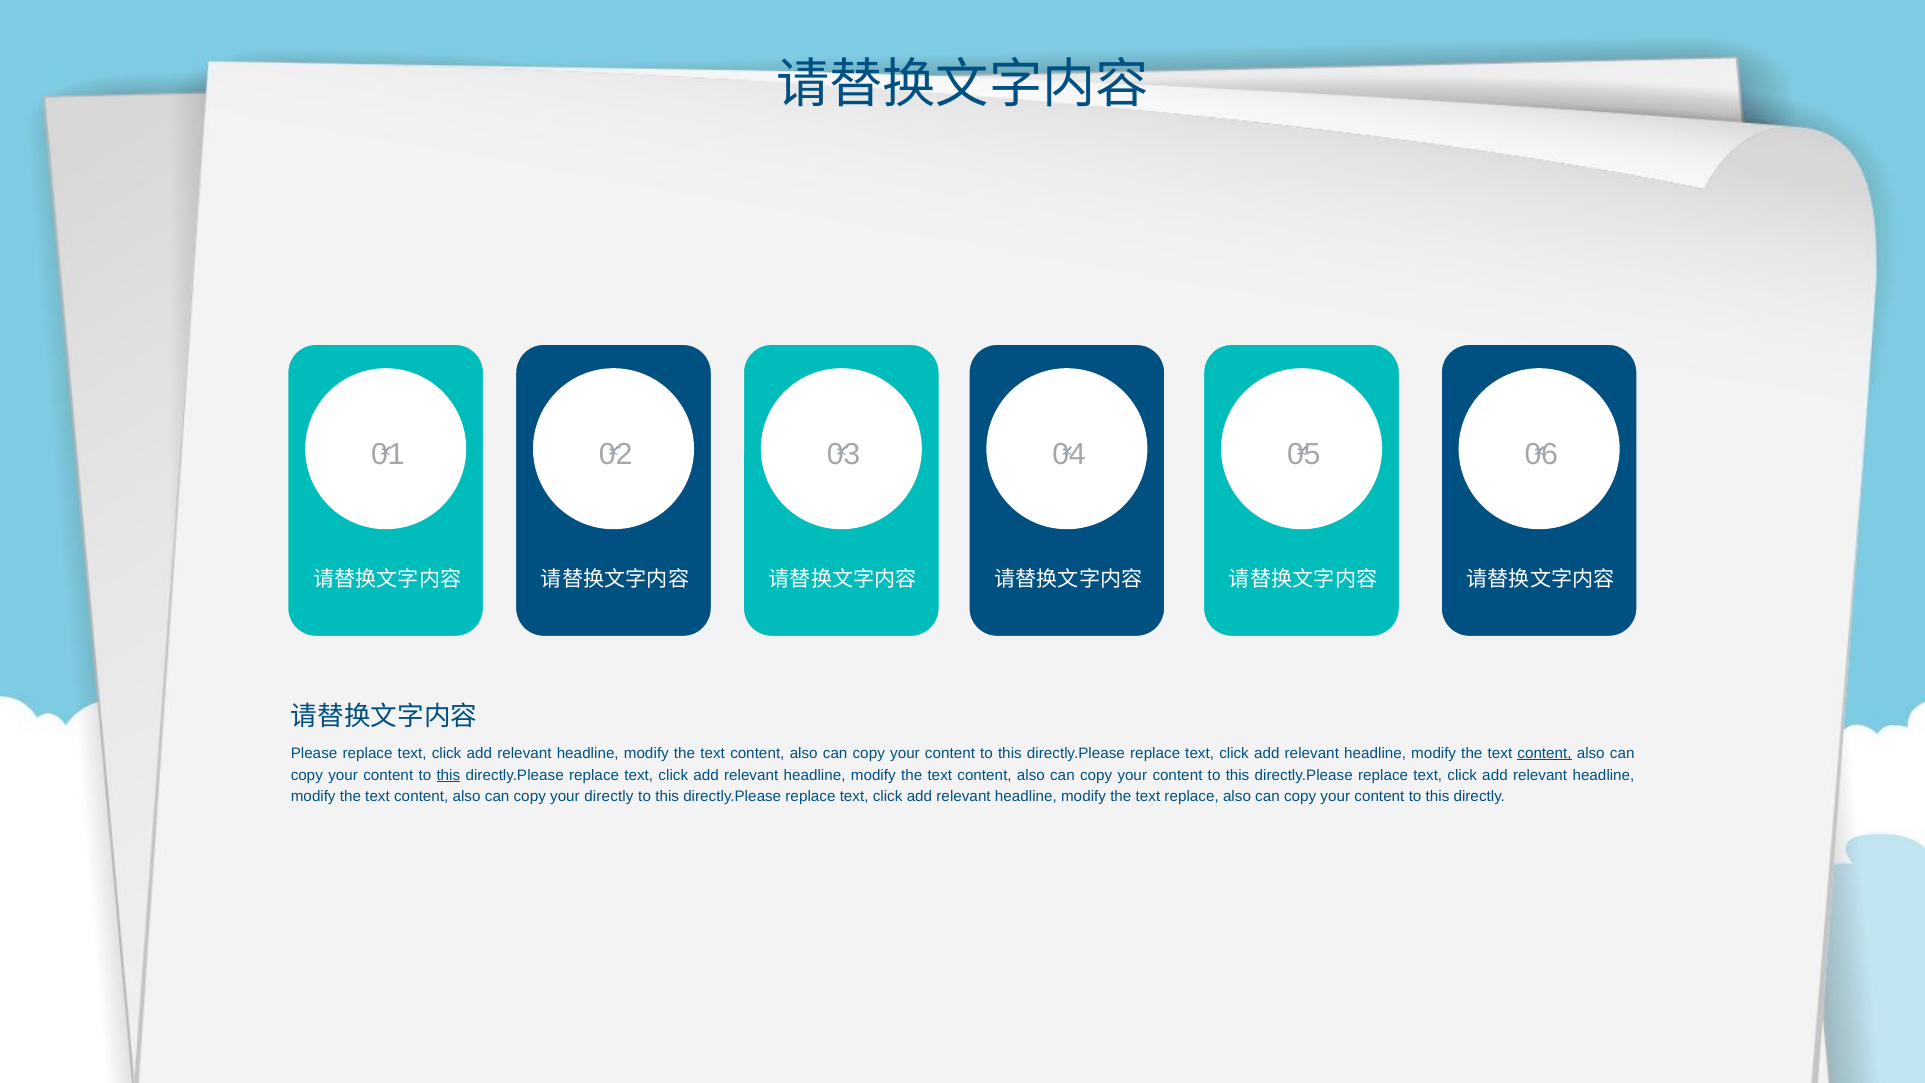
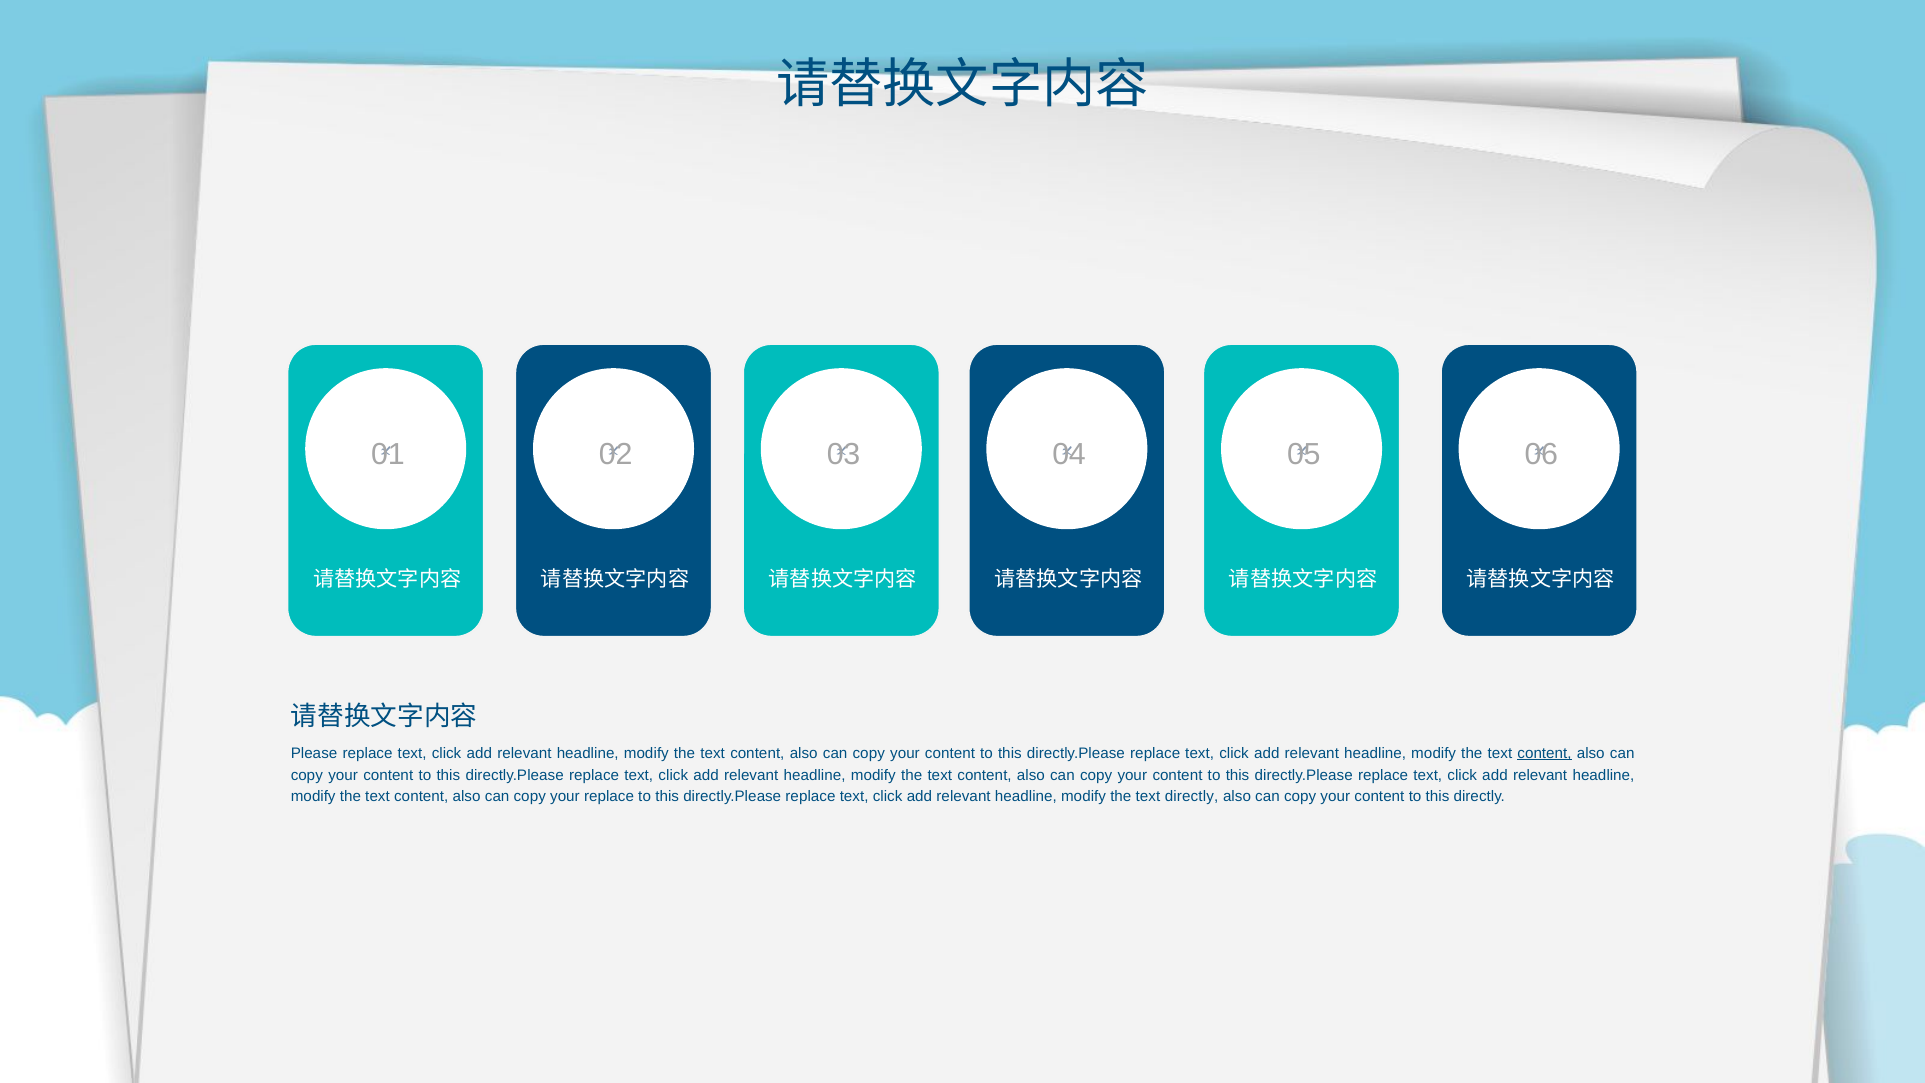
this underline: present -> none (448, 775)
your directly: directly -> replace (609, 797)
text replace: replace -> directly (1192, 797)
